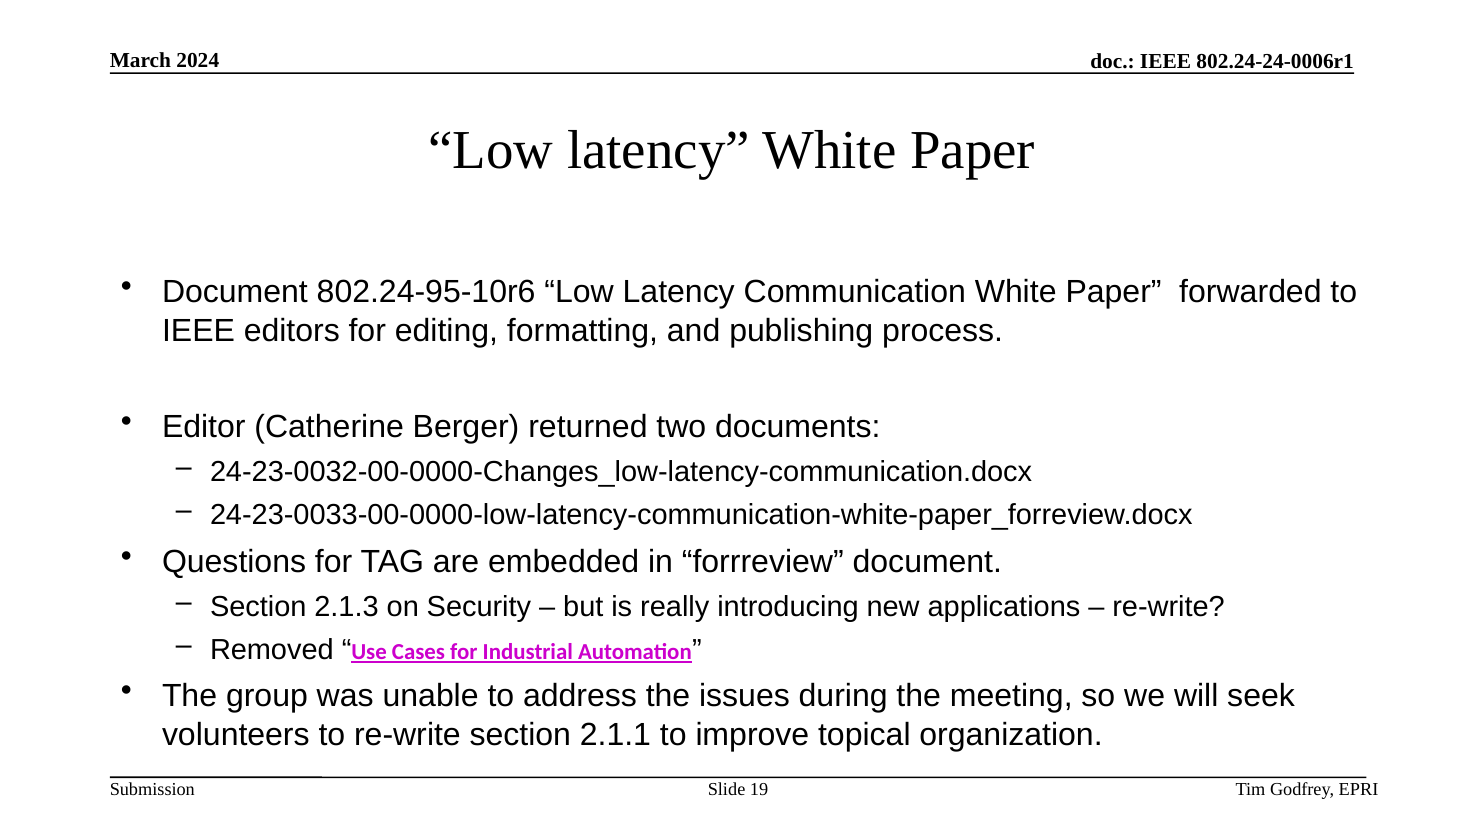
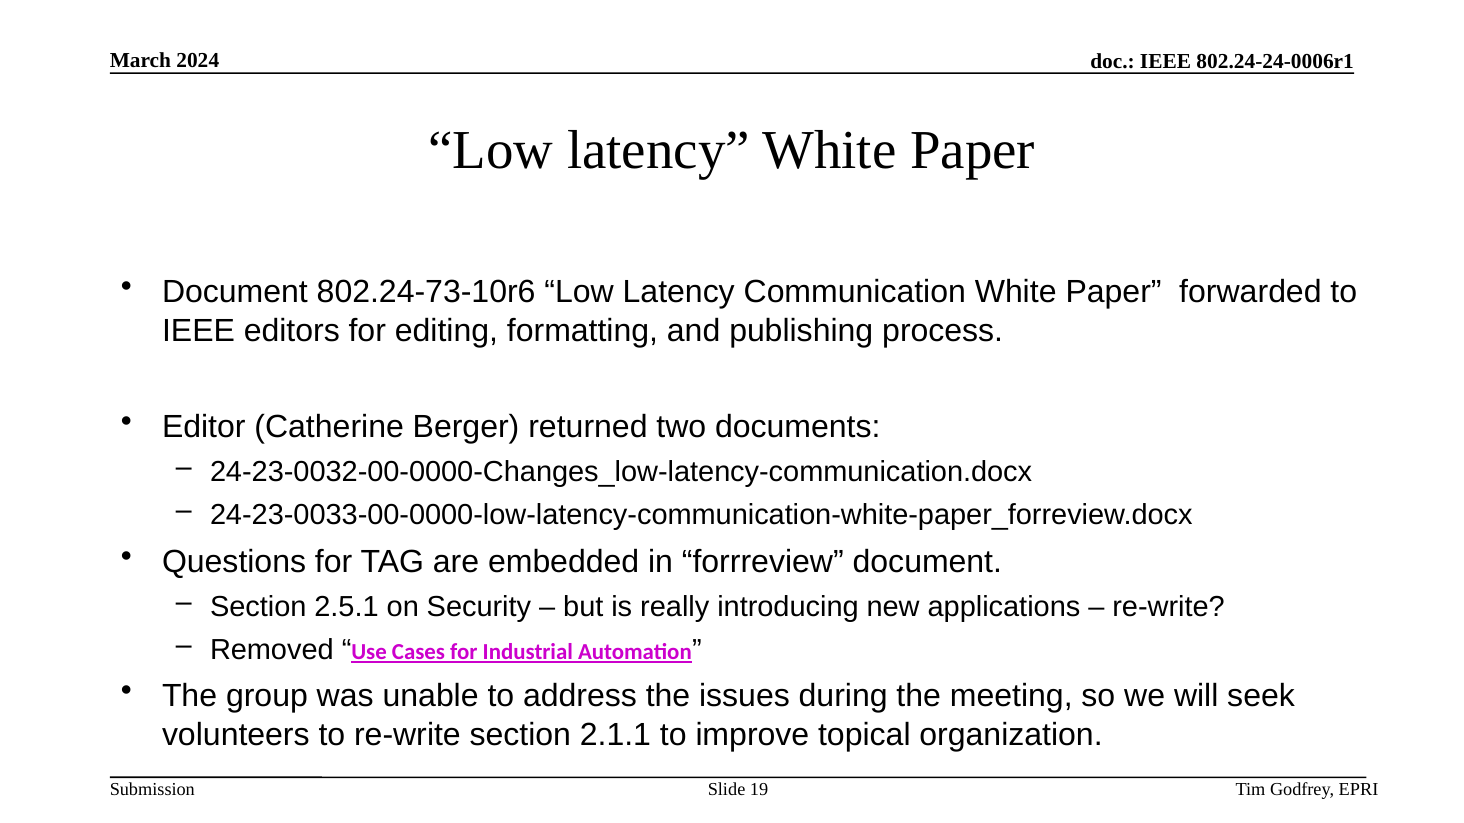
802.24-95-10r6: 802.24-95-10r6 -> 802.24-73-10r6 (426, 292)
2.1.3: 2.1.3 -> 2.5.1 (347, 607)
